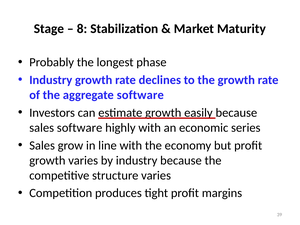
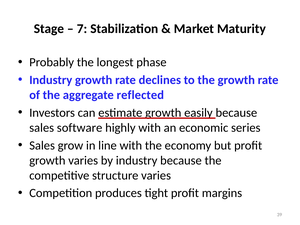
8: 8 -> 7 (82, 29)
aggregate software: software -> reflected (140, 95)
